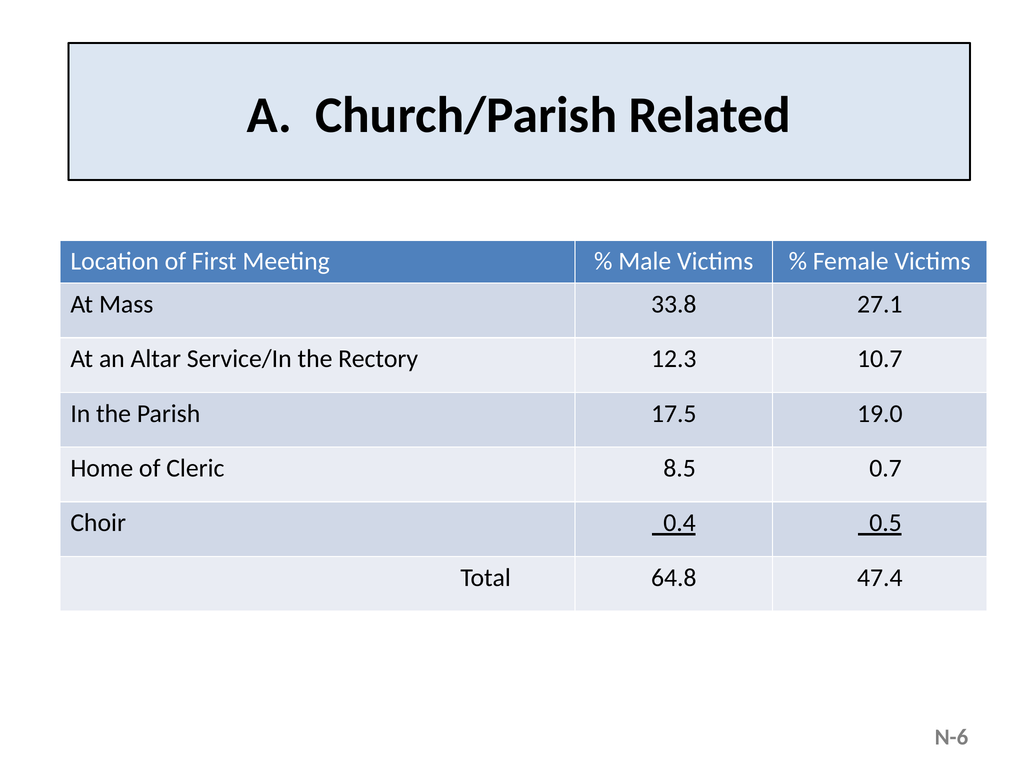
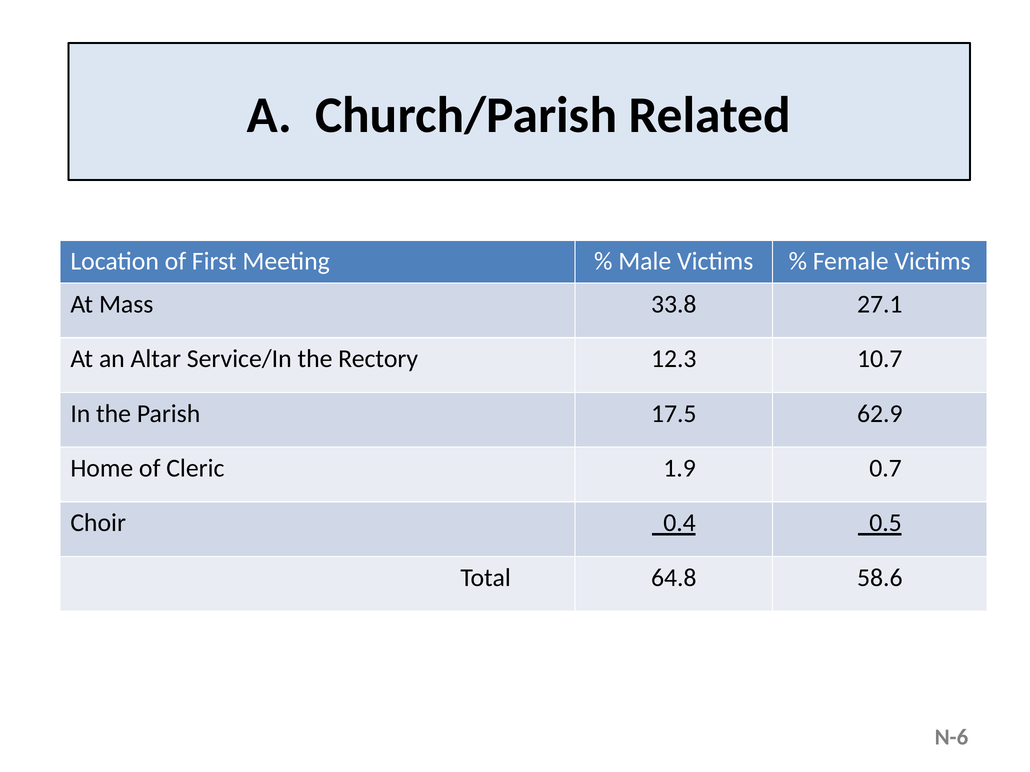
19.0: 19.0 -> 62.9 (880, 414)
8.5: 8.5 -> 1.9 (680, 469)
47.4: 47.4 -> 58.6 (880, 578)
